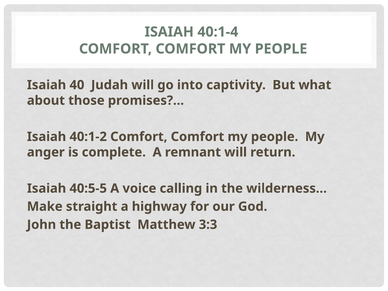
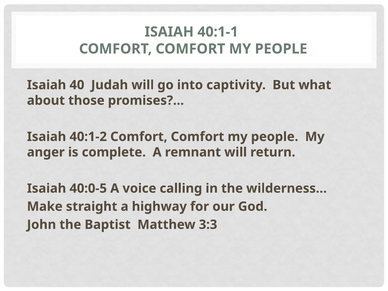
40:1-4: 40:1-4 -> 40:1-1 (218, 32)
40:5-5: 40:5-5 -> 40:0-5 (88, 188)
